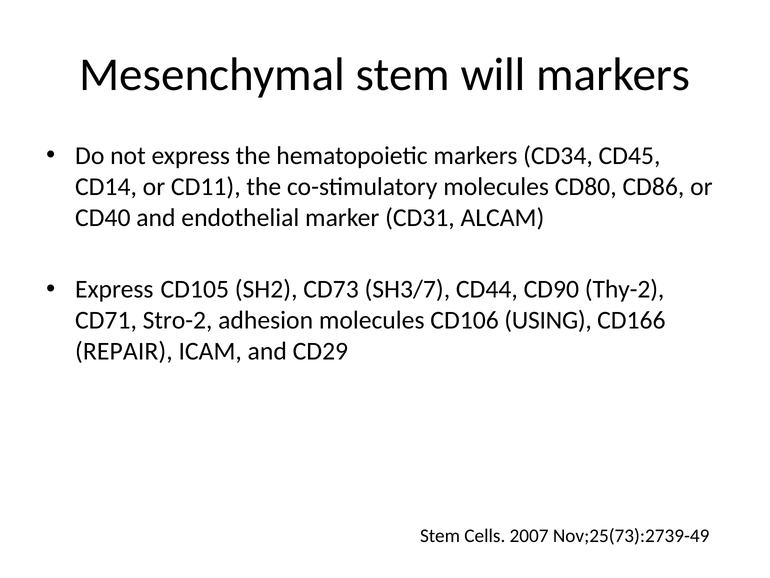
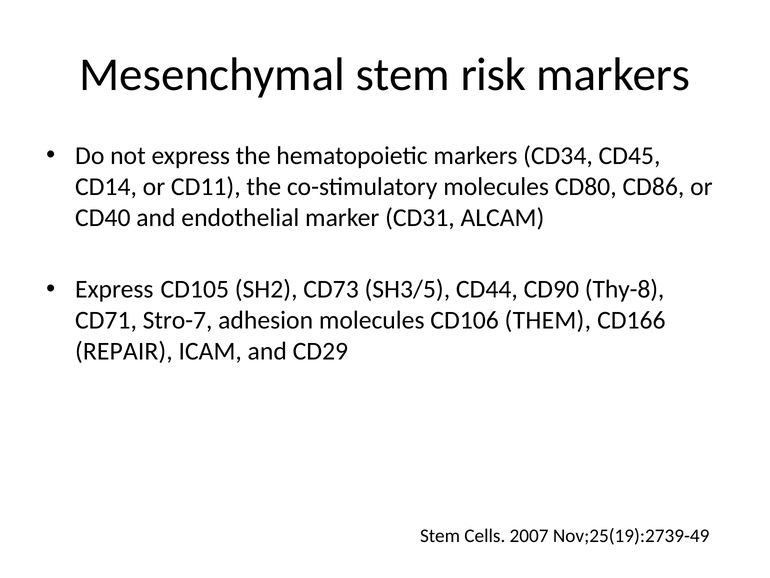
will: will -> risk (493, 75)
SH3/7: SH3/7 -> SH3/5 (407, 289)
Thy-2: Thy-2 -> Thy-8 (625, 289)
Stro-2: Stro-2 -> Stro-7 (178, 320)
USING: USING -> THEM (548, 320)
Nov;25(73):2739-49: Nov;25(73):2739-49 -> Nov;25(19):2739-49 (631, 535)
